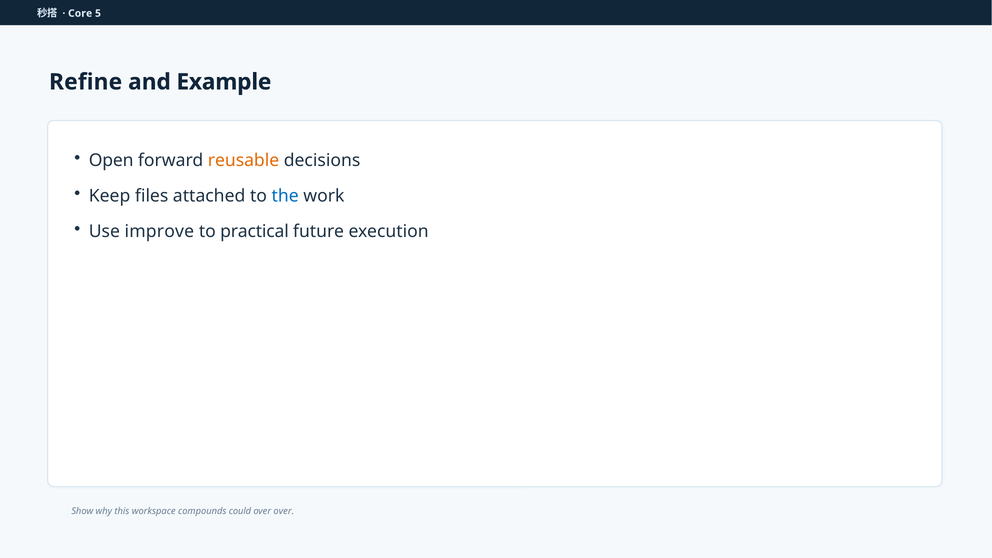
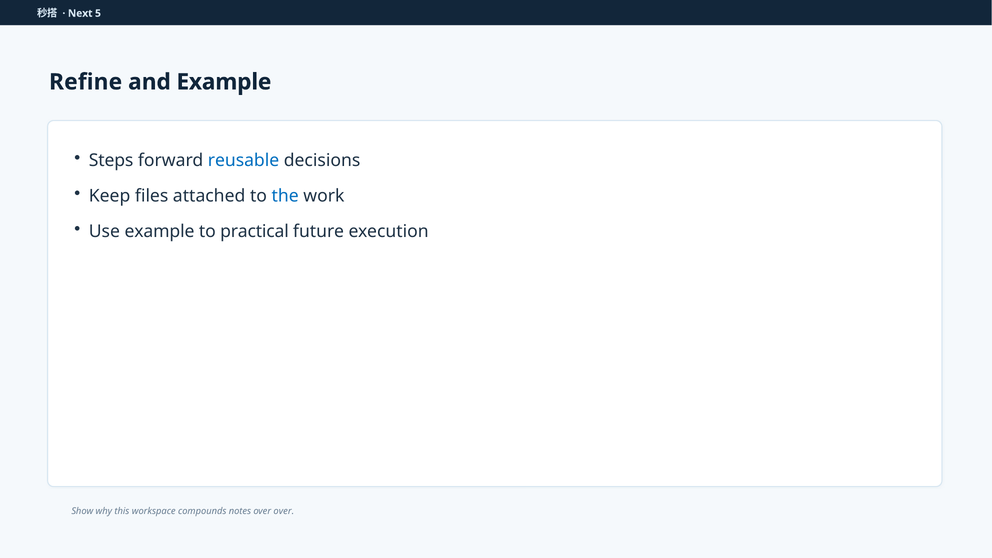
Core: Core -> Next (80, 13)
Open: Open -> Steps (111, 161)
reusable colour: orange -> blue (244, 161)
Use improve: improve -> example (159, 232)
could: could -> notes (240, 511)
